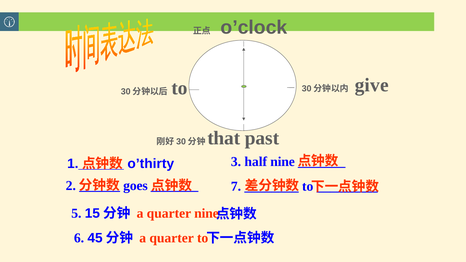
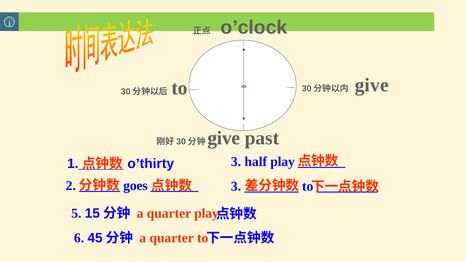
that: that -> give (224, 138)
half nine: nine -> play (283, 162)
7: 7 -> 3 (236, 187)
quarter nine: nine -> play (206, 213)
